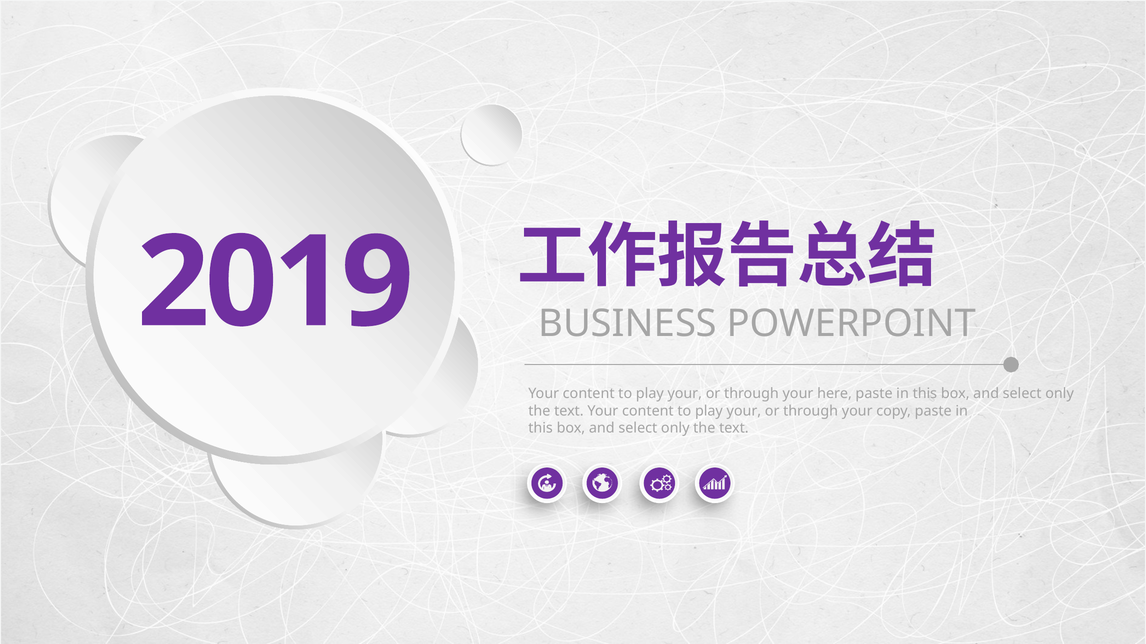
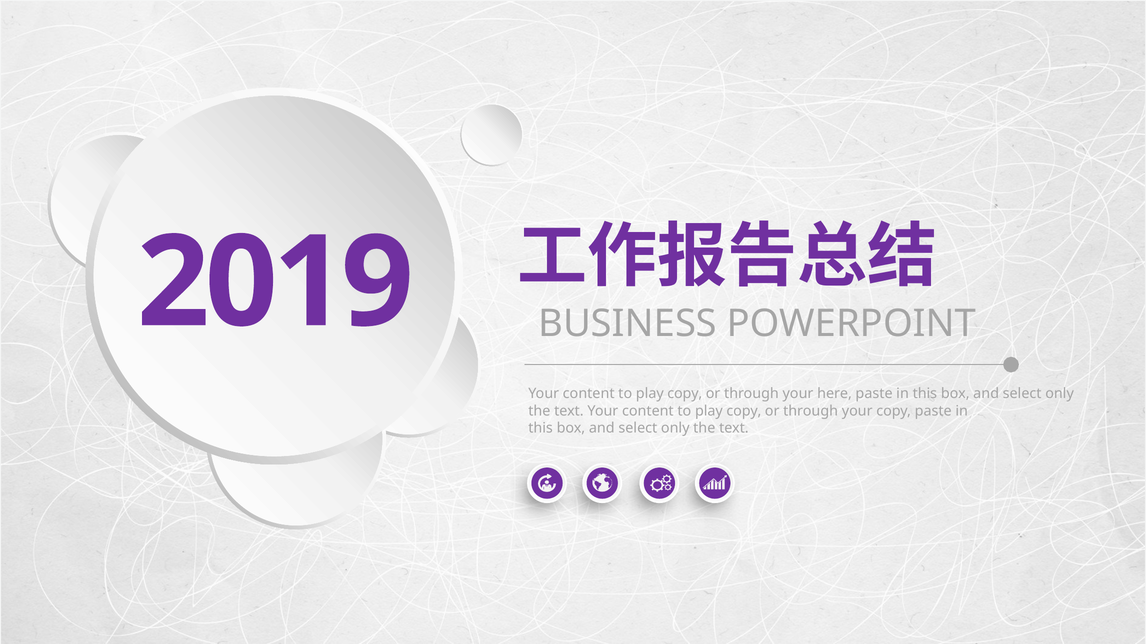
your: your -> copy (685, 394)
your: your -> copy (744, 411)
